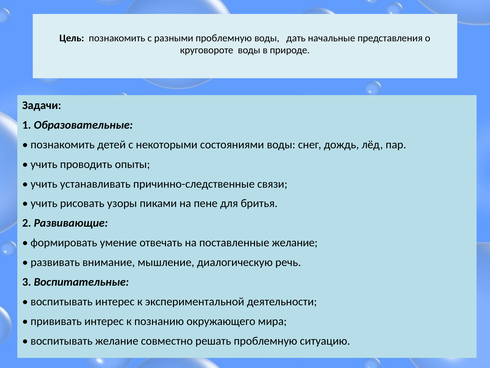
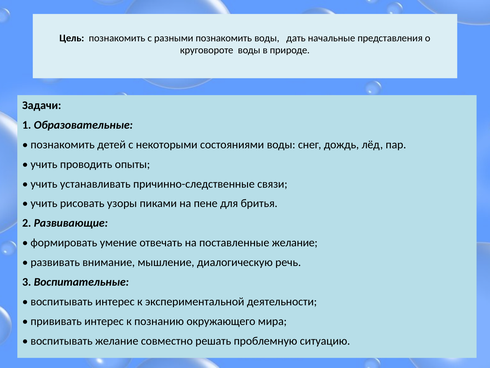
разными проблемную: проблемную -> познакомить (224, 38)
